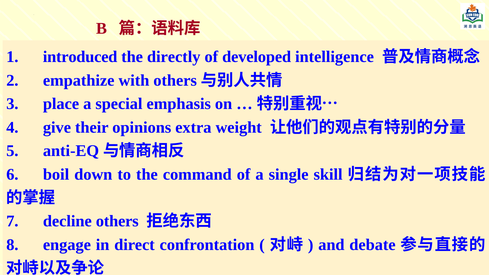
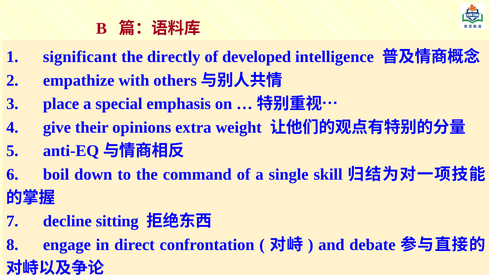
introduced: introduced -> significant (80, 57)
decline others: others -> sitting (117, 221)
